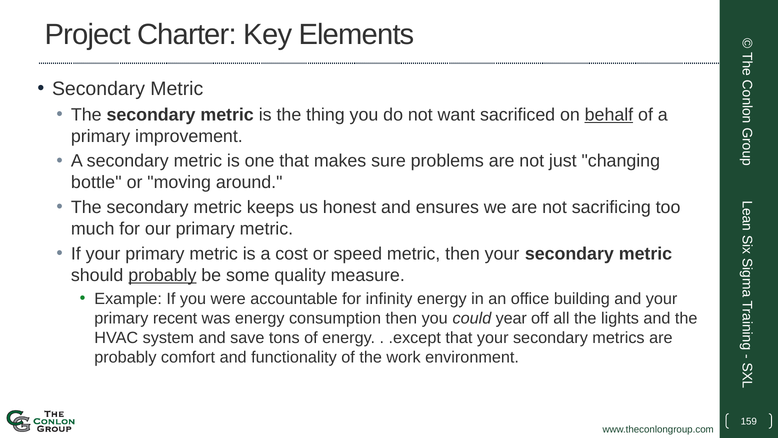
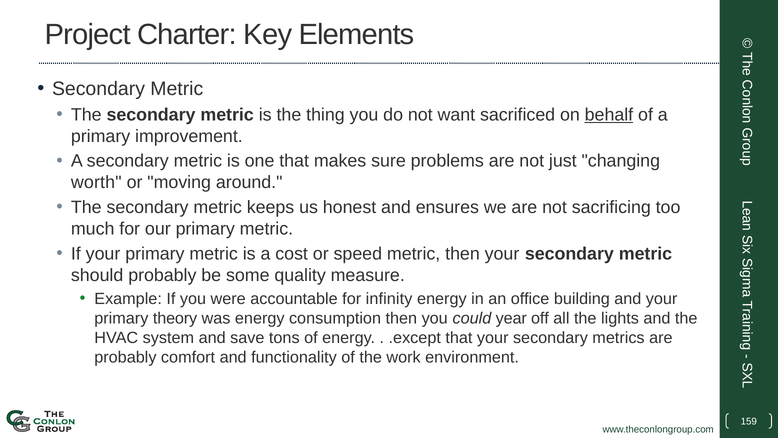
bottle: bottle -> worth (96, 182)
probably underline: present -> none (162, 275)
recent: recent -> theory (175, 318)
